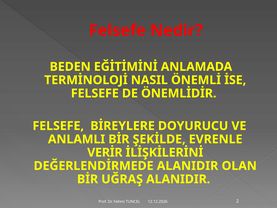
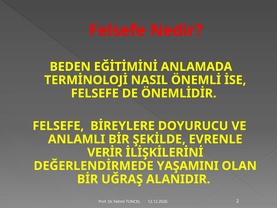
DEĞERLENDİRMEDE ALANIDIR: ALANIDIR -> YAŞAMINI (188, 166)
